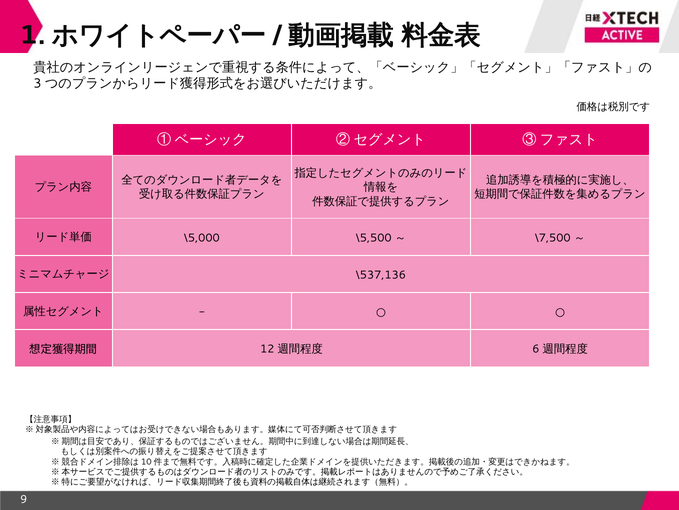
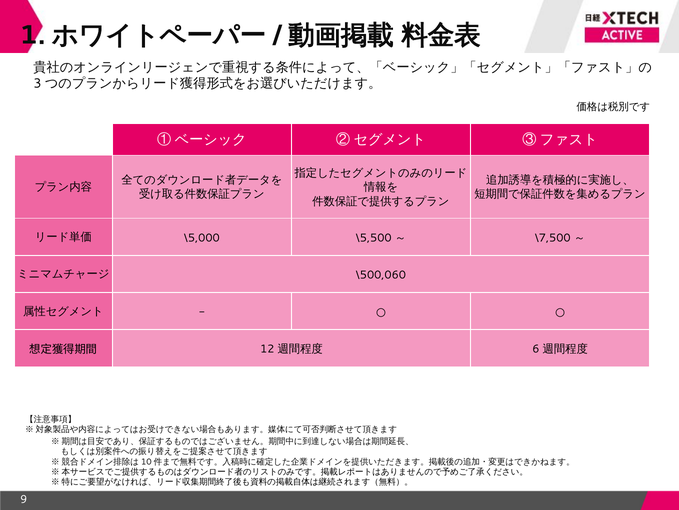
\537,136: \537,136 -> \500,060 (381, 274)
